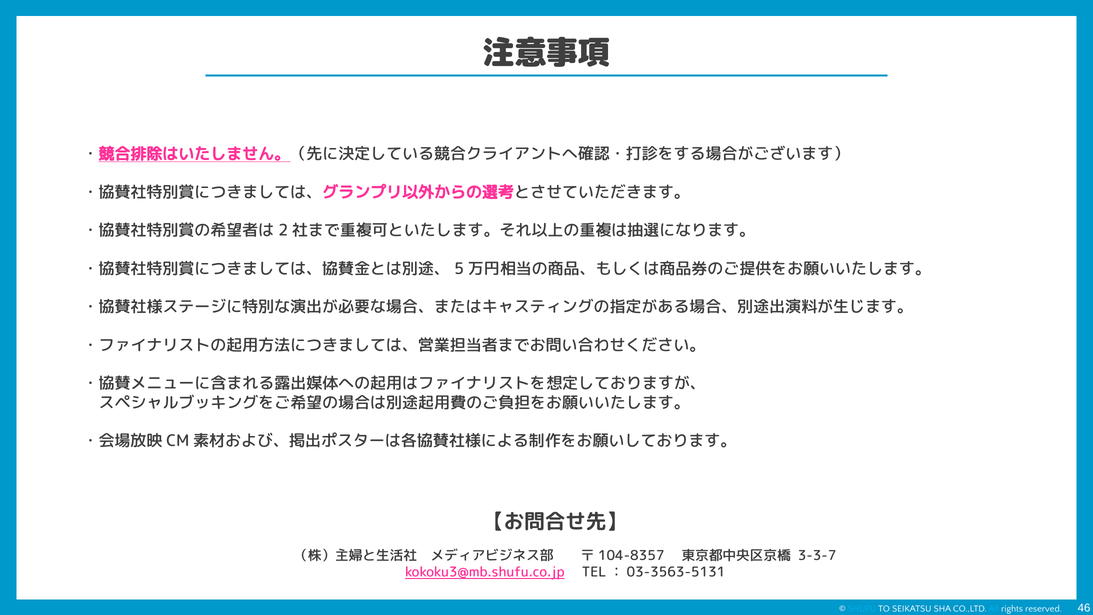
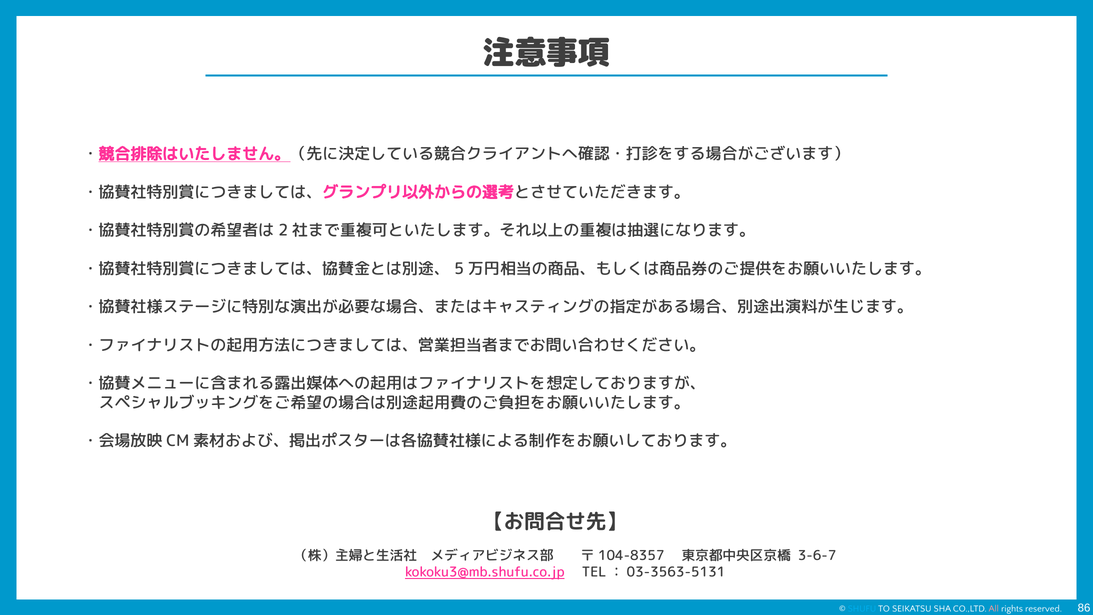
3-3-7: 3-3-7 -> 3-6-7 (817, 555)
46: 46 -> 86 (1084, 608)
All colour: light blue -> pink (994, 609)
